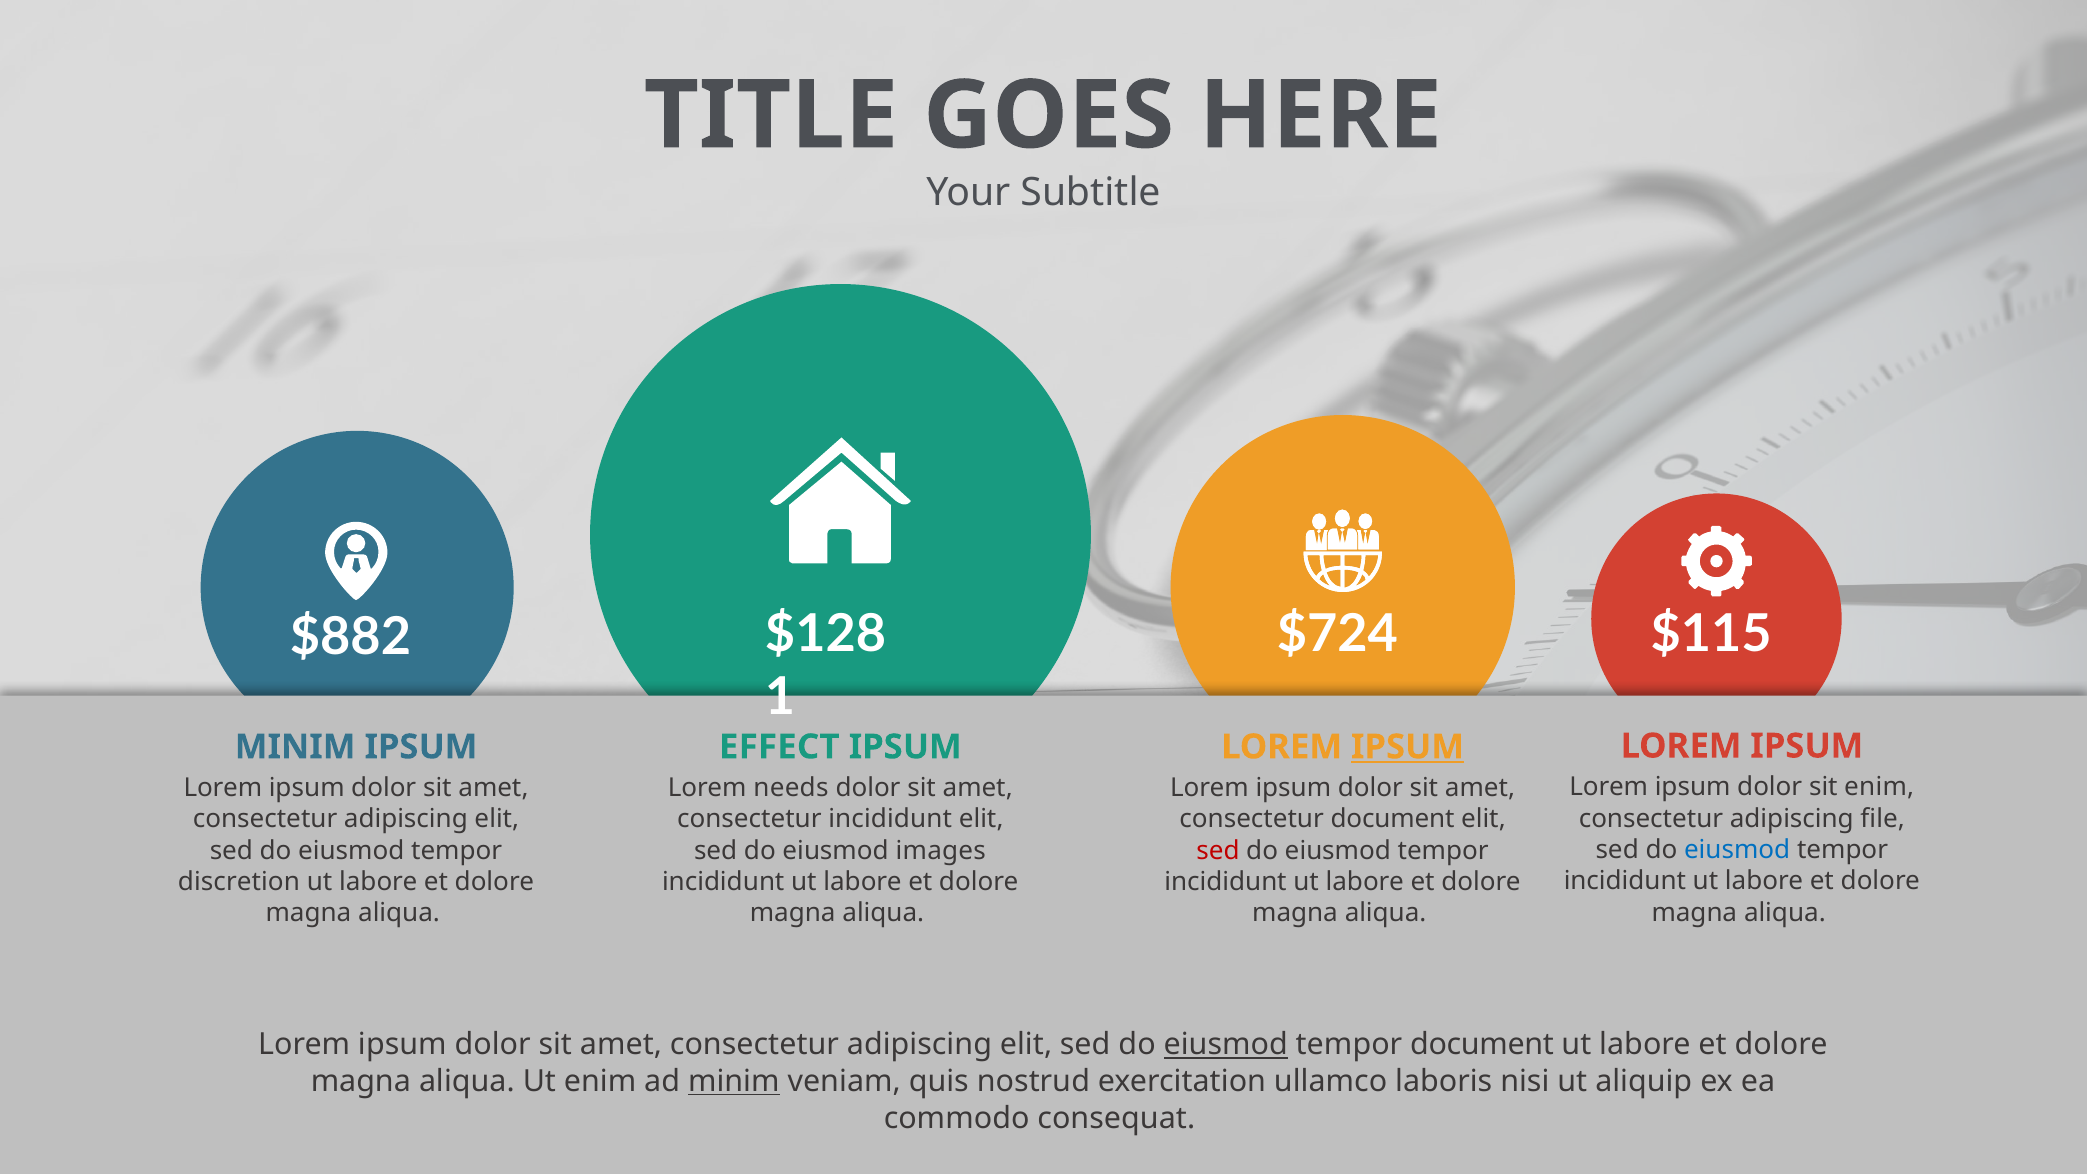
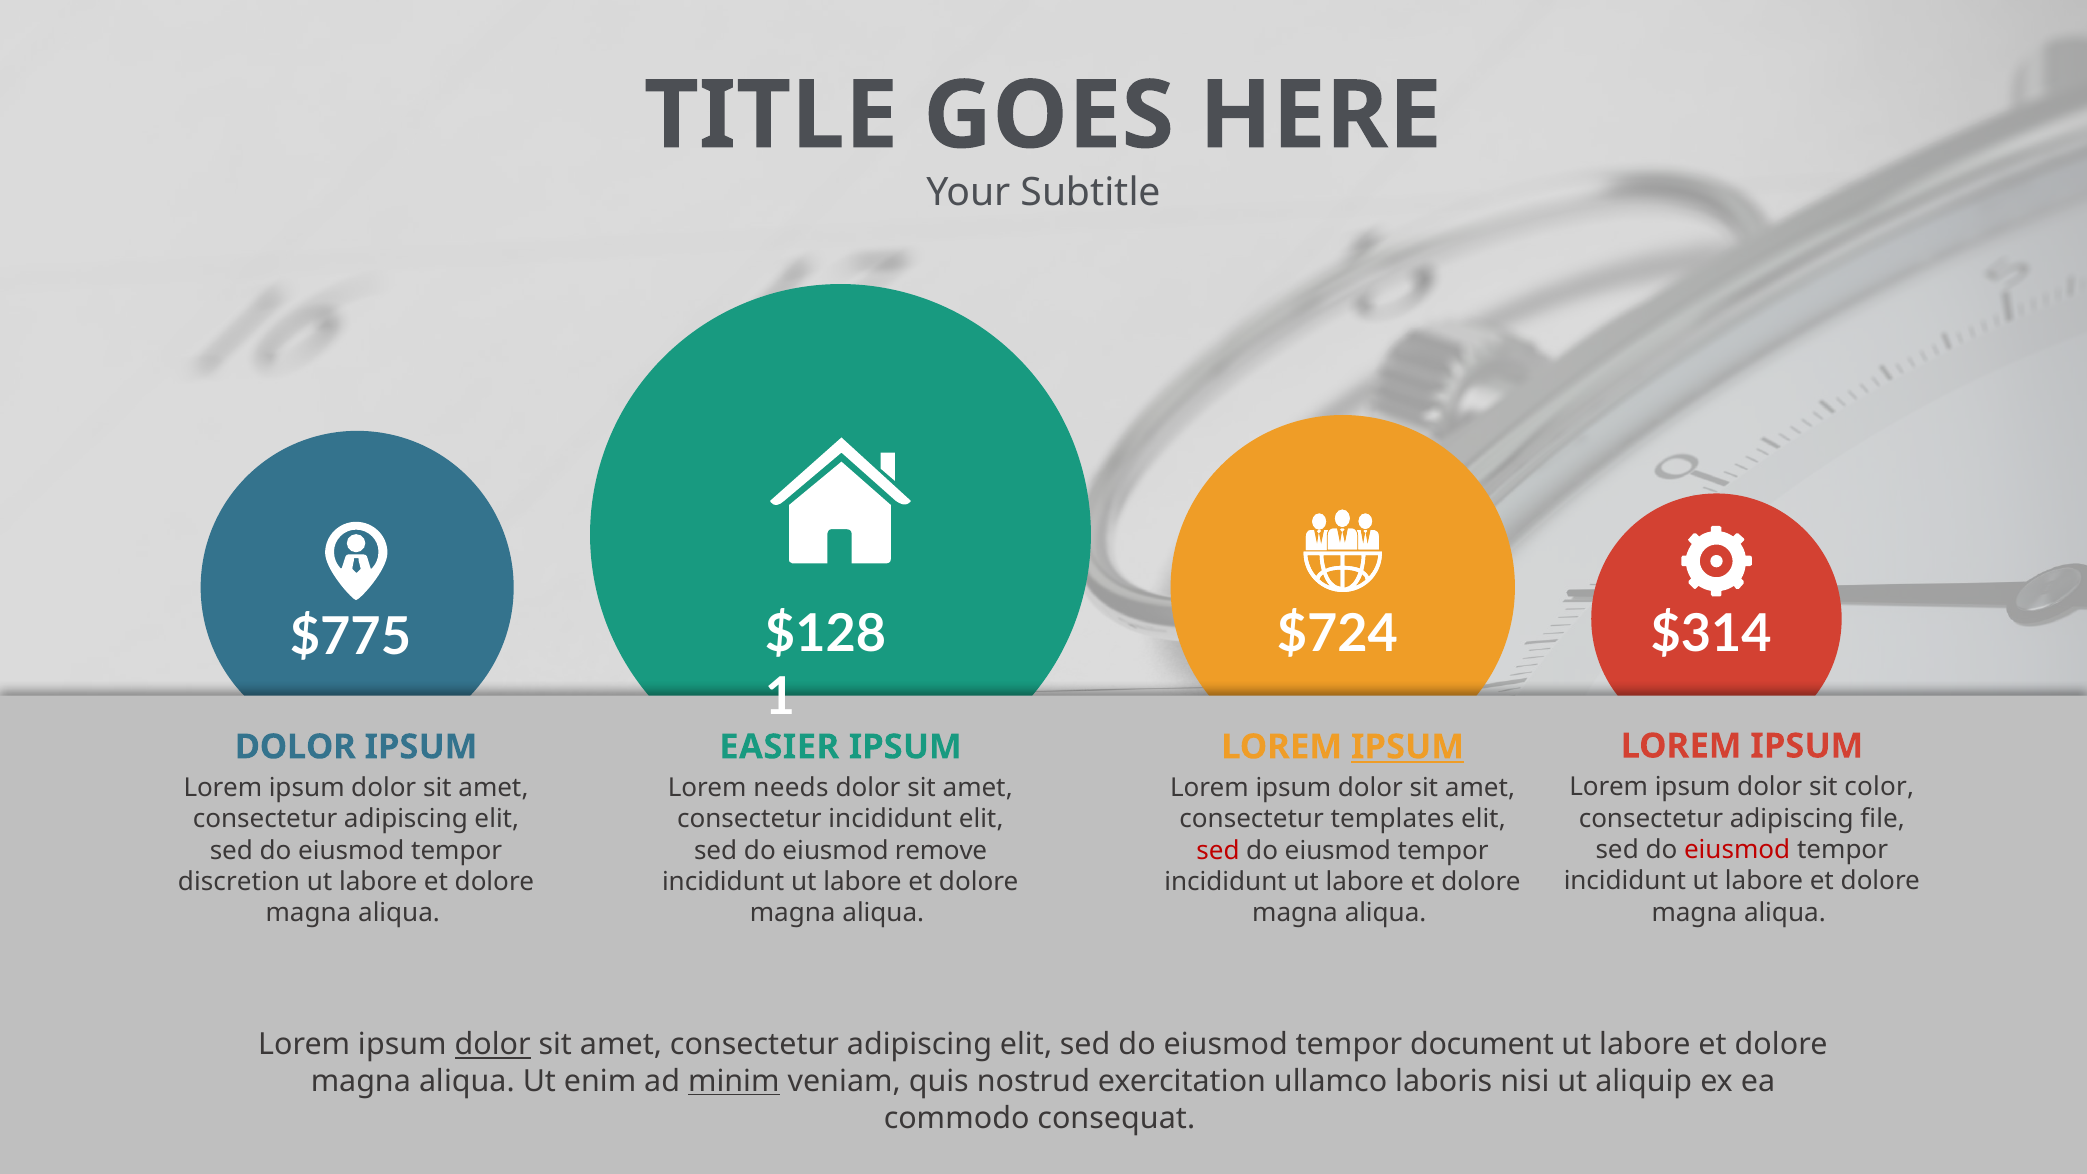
$115: $115 -> $314 (1711, 635)
$882: $882 -> $775 (350, 637)
MINIM: MINIM -> DOLOR (295, 747)
EFFECT: EFFECT -> EASIER (779, 747)
sit enim: enim -> color (1879, 787)
consectetur document: document -> templates (1392, 819)
eiusmod colour: blue -> red (1737, 850)
images: images -> remove (941, 851)
dolor underline: none -> present (493, 1045)
eiusmod underline: present -> none (1226, 1045)
